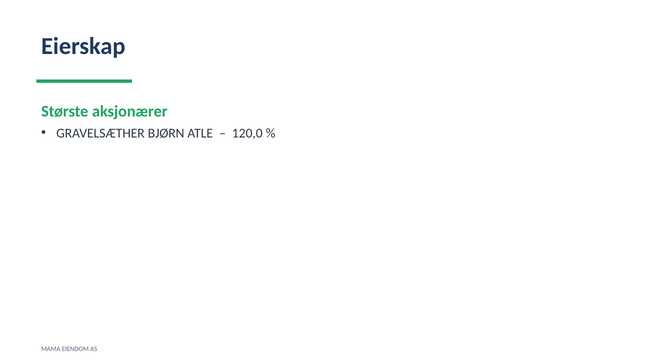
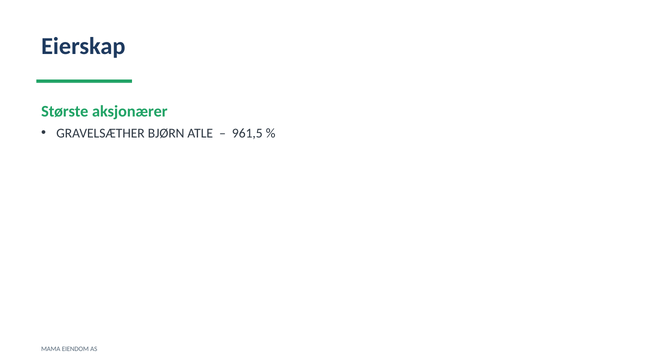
120,0: 120,0 -> 961,5 (247, 133)
